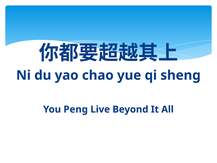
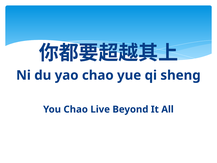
You Peng: Peng -> Chao (76, 109)
